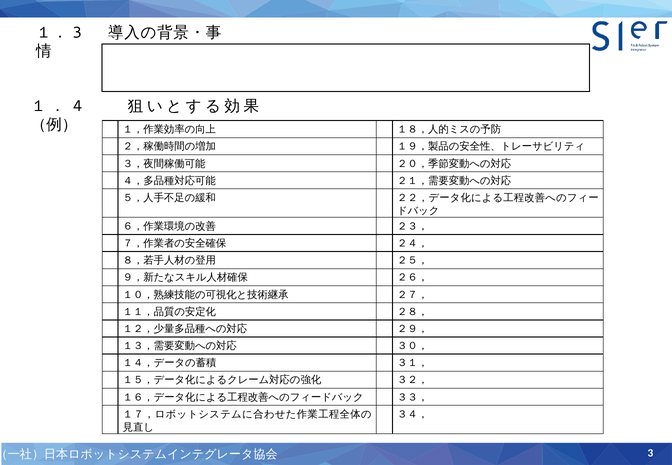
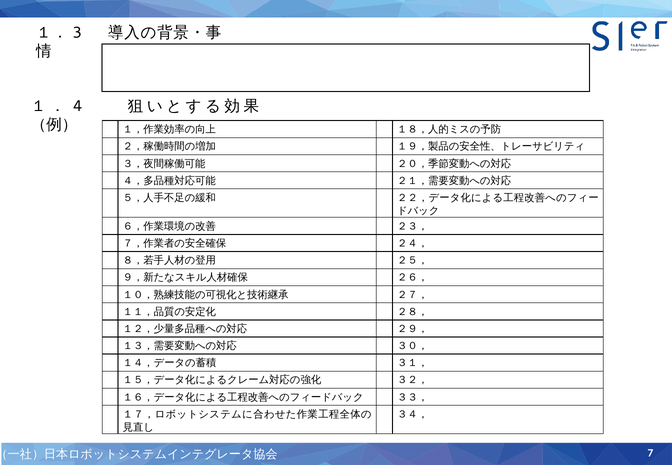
3: 3 -> 7 (650, 453)
